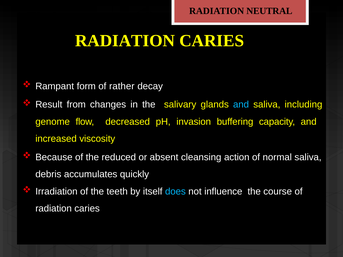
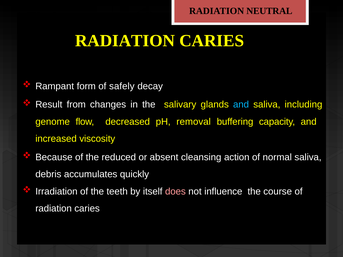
rather: rather -> safely (122, 86)
invasion: invasion -> removal (194, 122)
does colour: light blue -> pink (175, 192)
